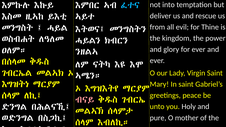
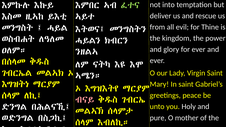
ፈተና colour: light blue -> light green (130, 5)
